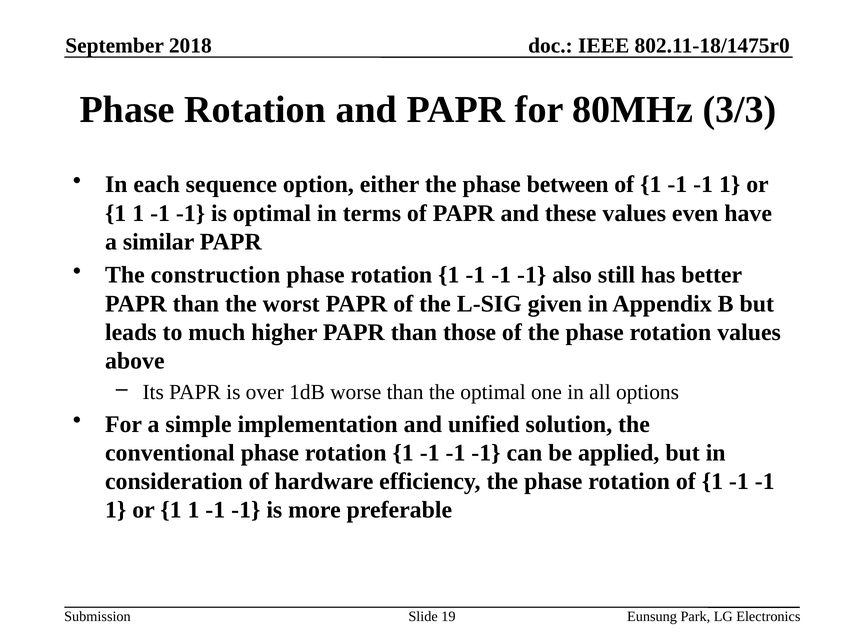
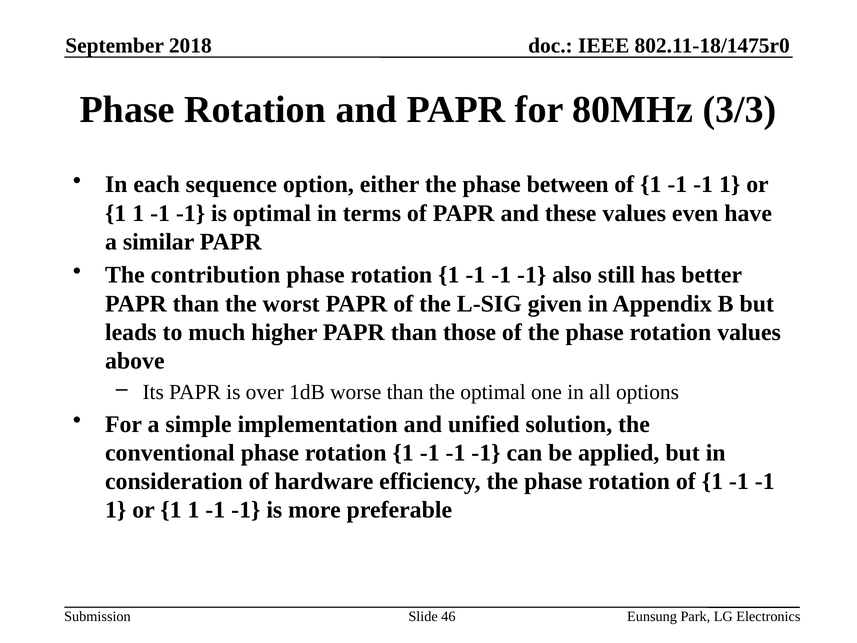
construction: construction -> contribution (215, 275)
19: 19 -> 46 (448, 616)
